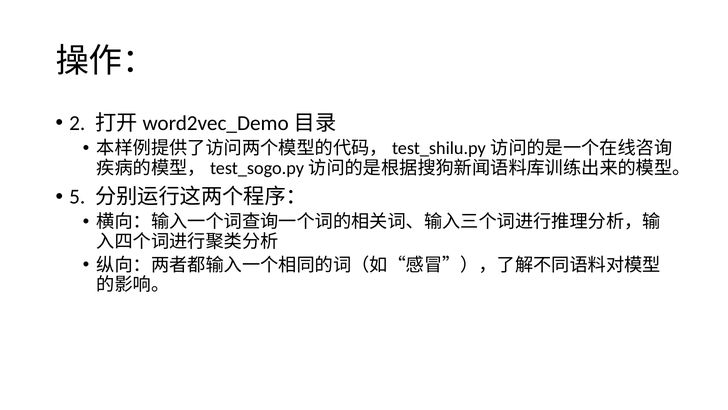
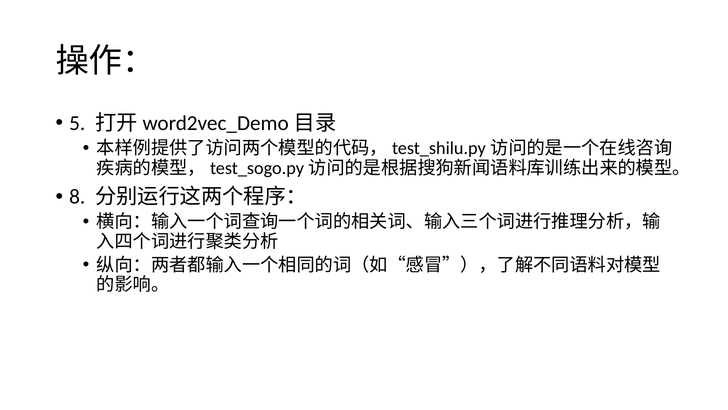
2: 2 -> 5 (77, 123)
5: 5 -> 8 (77, 197)
